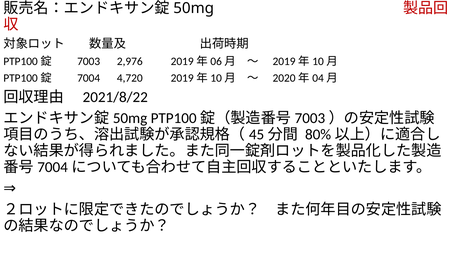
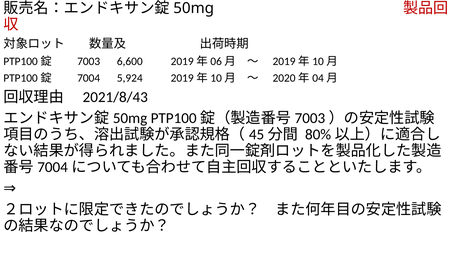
2,976: 2,976 -> 6,600 (130, 61)
4,720: 4,720 -> 5,924 (130, 78)
2021/8/22: 2021/8/22 -> 2021/8/43 (115, 97)
